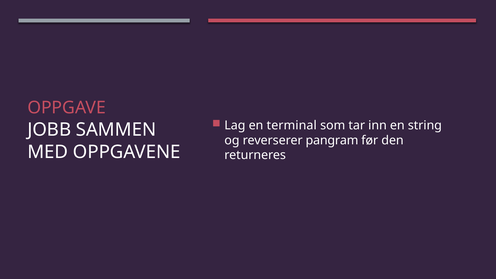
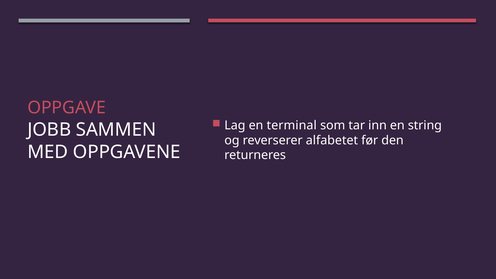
pangram: pangram -> alfabetet (332, 140)
